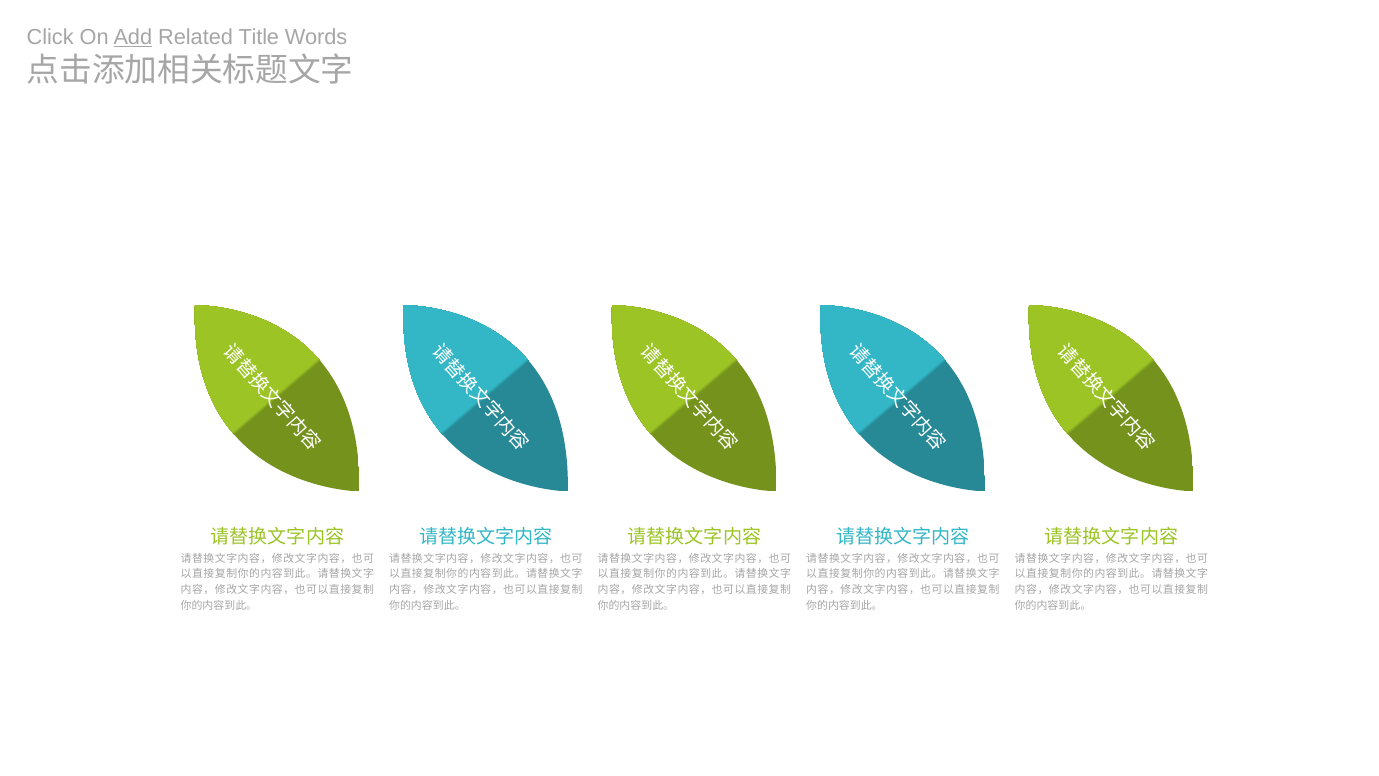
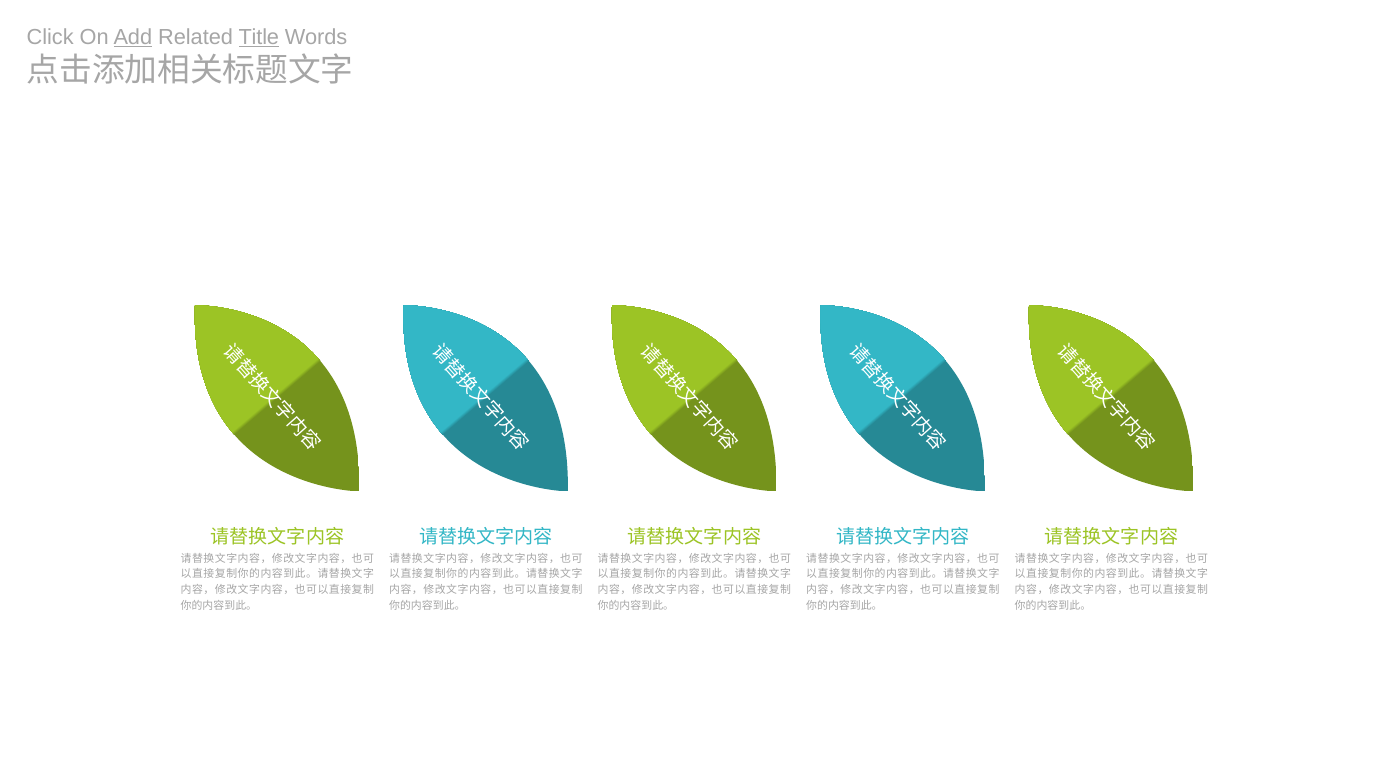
Title underline: none -> present (259, 37)
